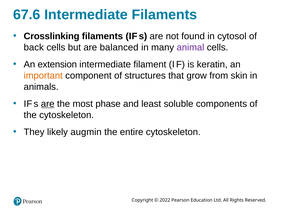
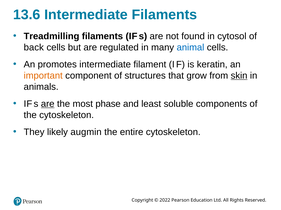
67.6: 67.6 -> 13.6 (27, 15)
Crosslinking: Crosslinking -> Treadmilling (52, 36)
balanced: balanced -> regulated (119, 48)
animal colour: purple -> blue (190, 48)
extension: extension -> promotes (57, 65)
skin underline: none -> present (239, 76)
